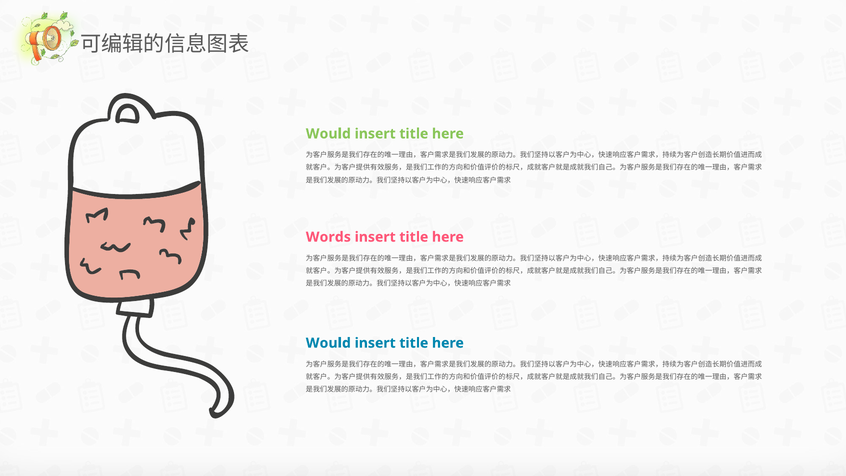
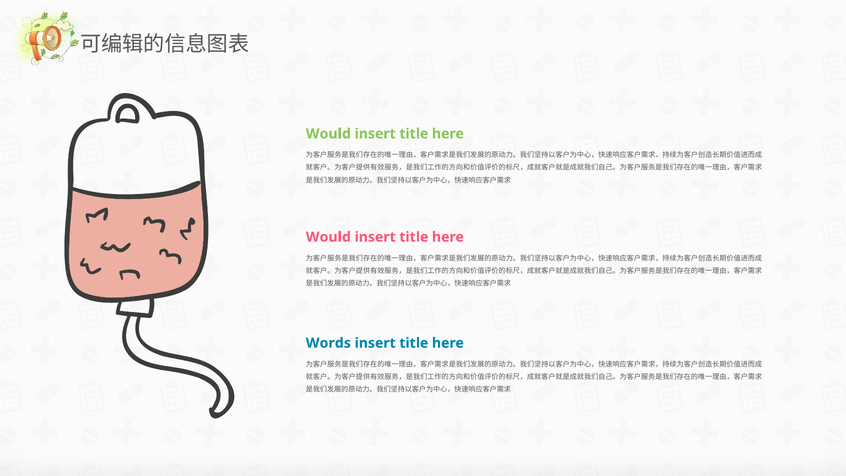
Words: Words -> Would (328, 237)
Would: Would -> Words (328, 343)
